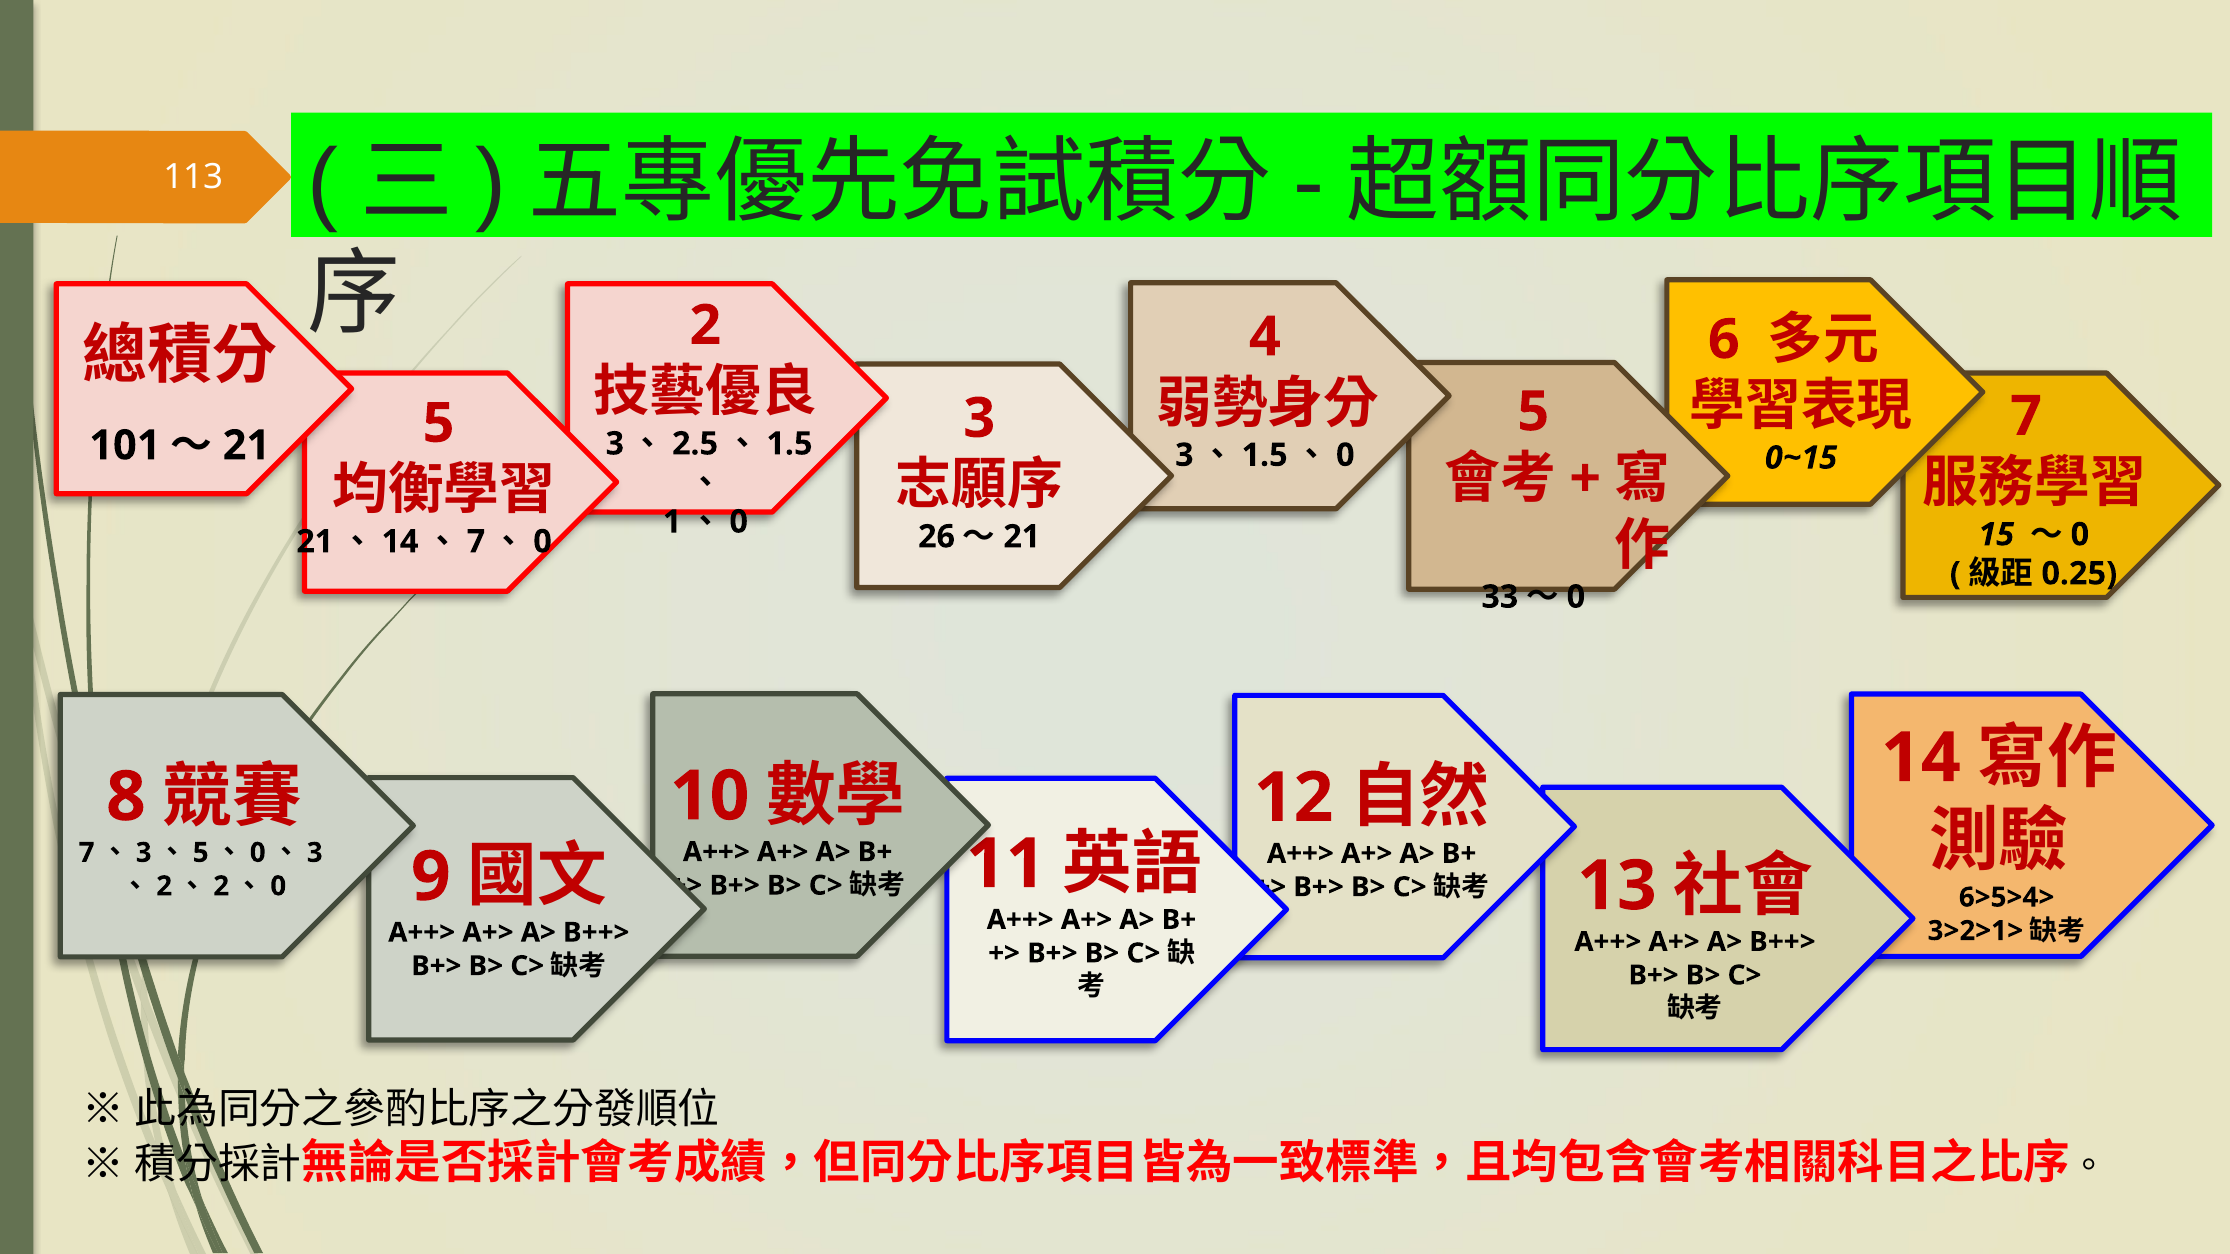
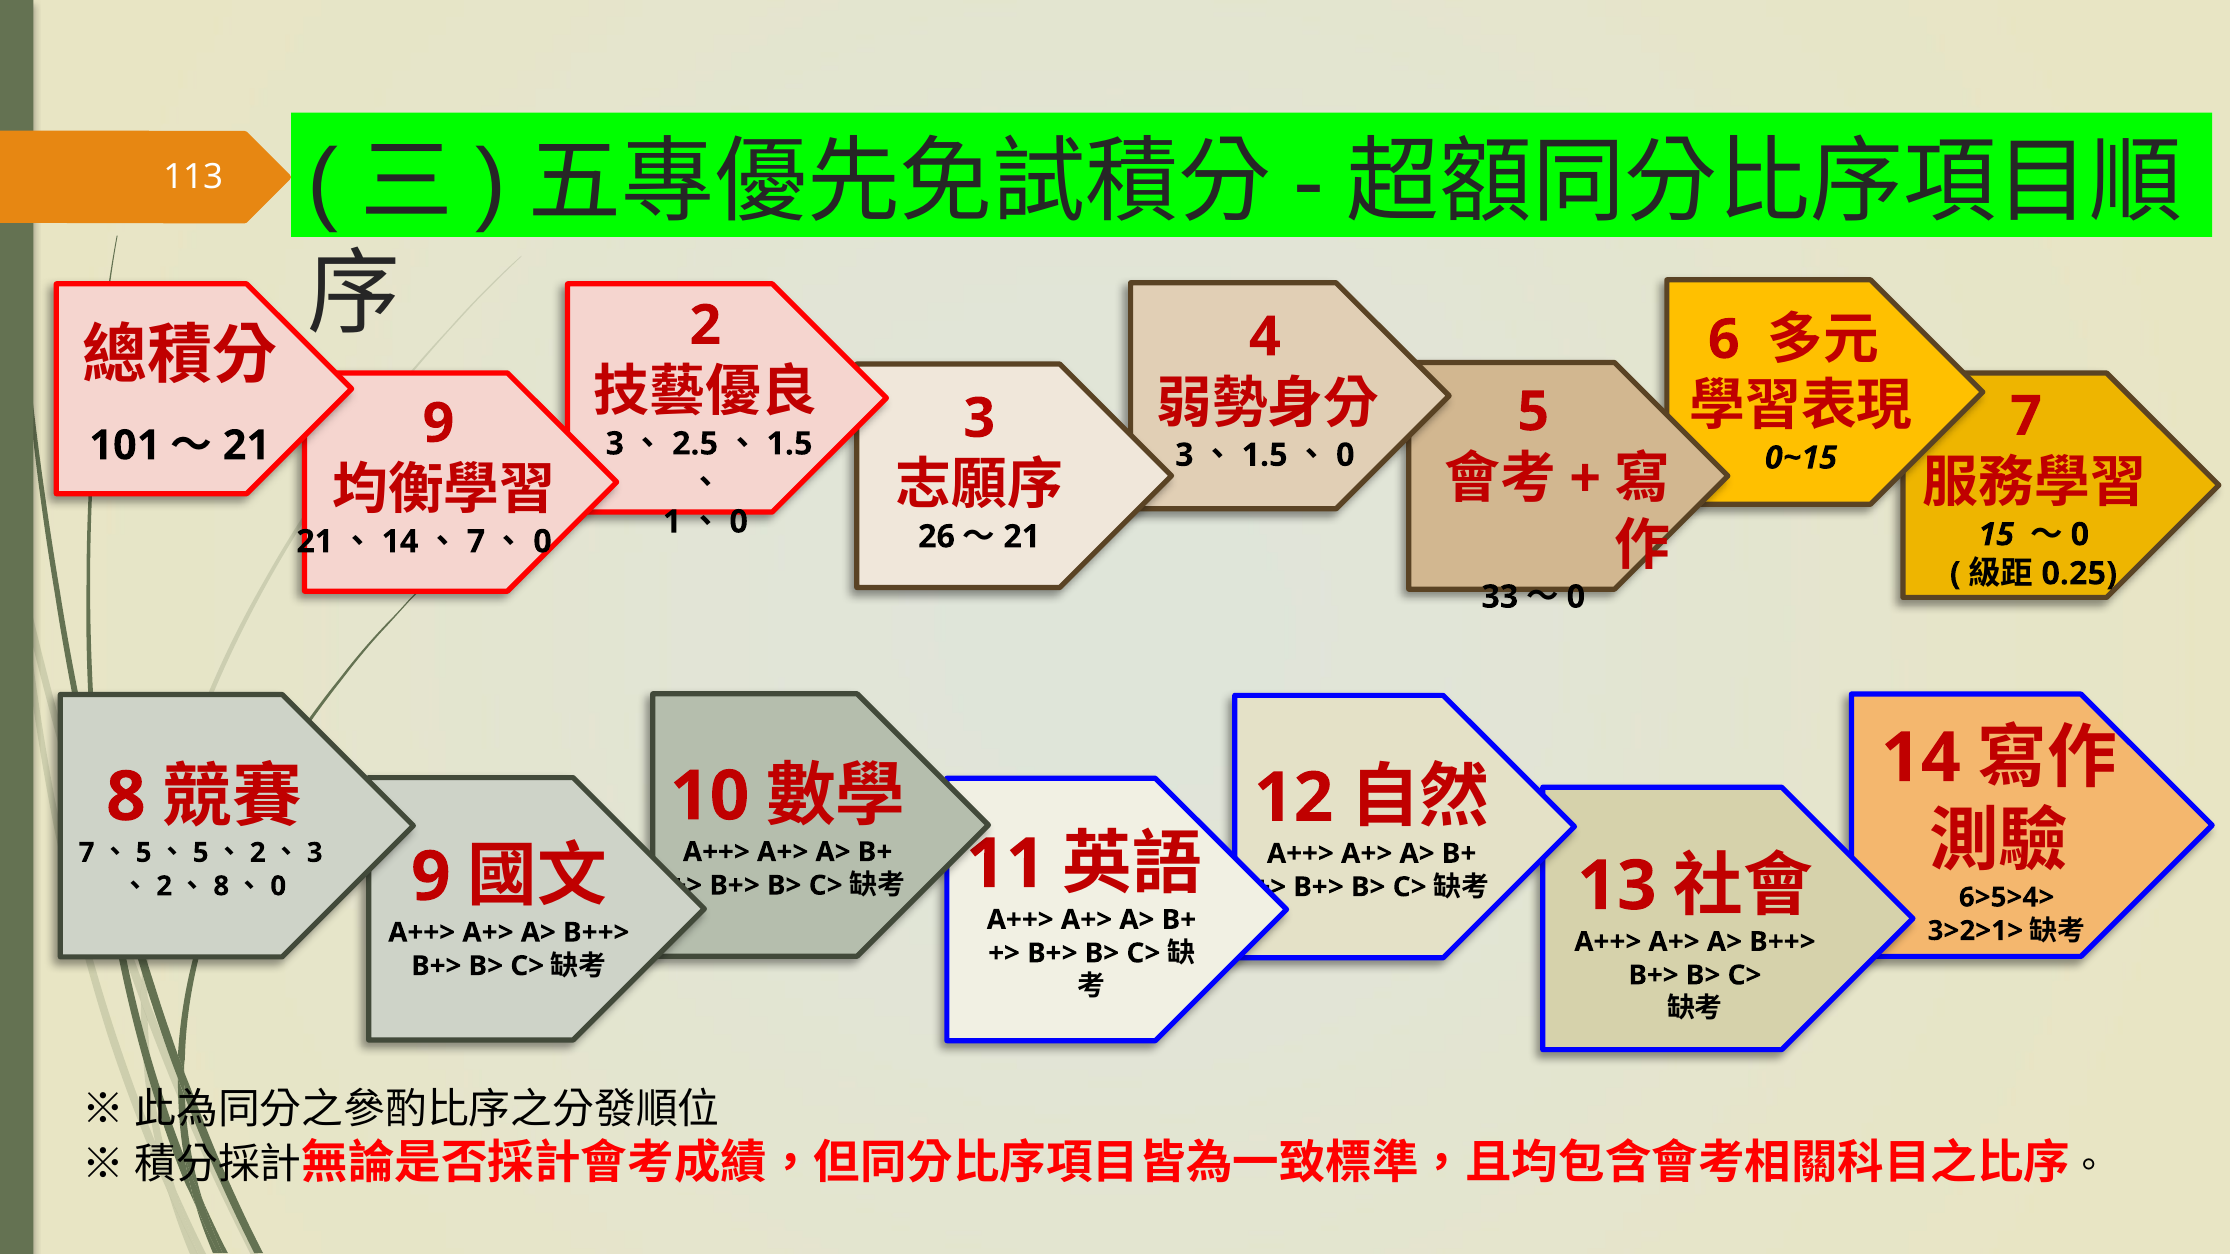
5: 5 -> 9 (438, 424)
3: 3 -> 5 (144, 853)
0: 0 -> 2 (258, 853)
2: 2 -> 8 (221, 886)
